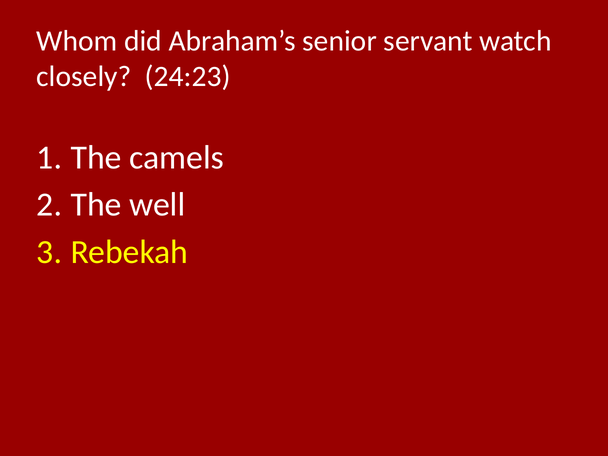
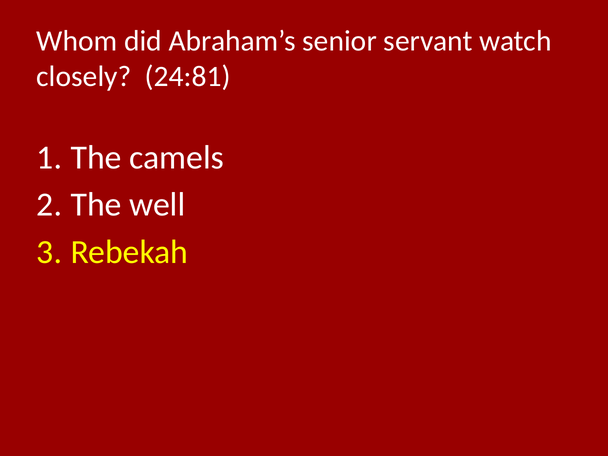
24:23: 24:23 -> 24:81 (188, 77)
